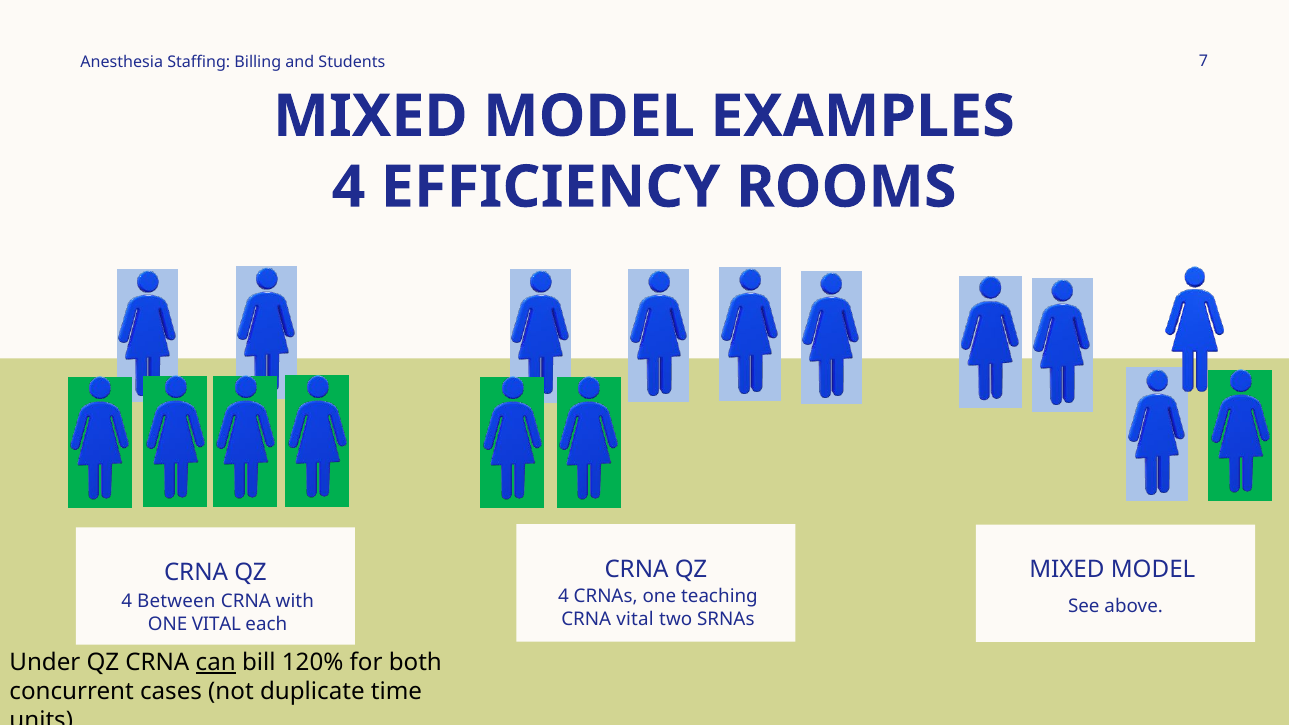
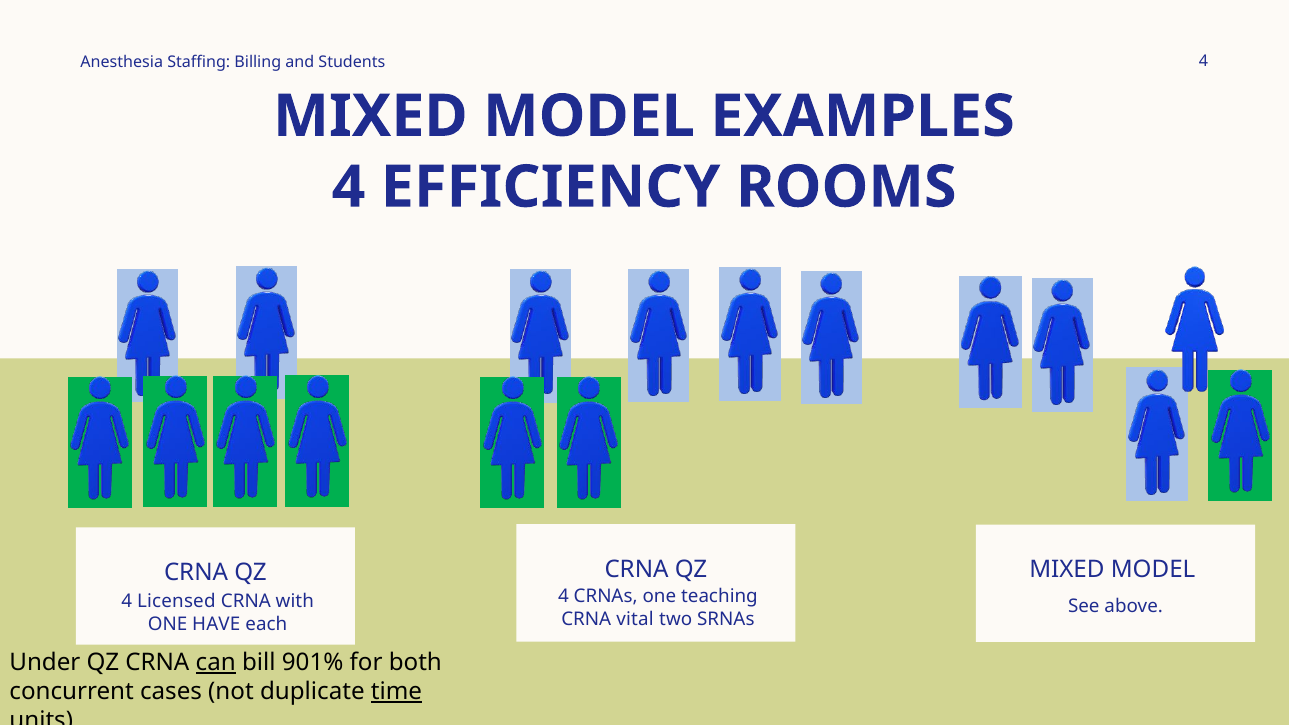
Students 7: 7 -> 4 (1203, 61)
Between: Between -> Licensed (176, 601)
ONE VITAL: VITAL -> HAVE (216, 624)
120%: 120% -> 901% (313, 663)
time underline: none -> present (397, 692)
